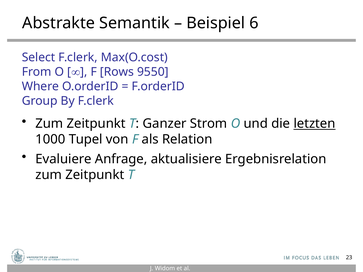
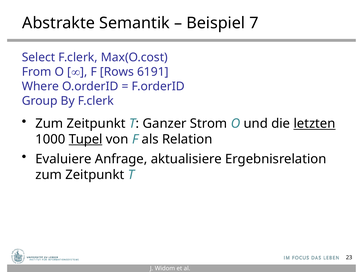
6: 6 -> 7 (254, 23)
9550: 9550 -> 6191 (153, 72)
Tupel underline: none -> present (86, 139)
